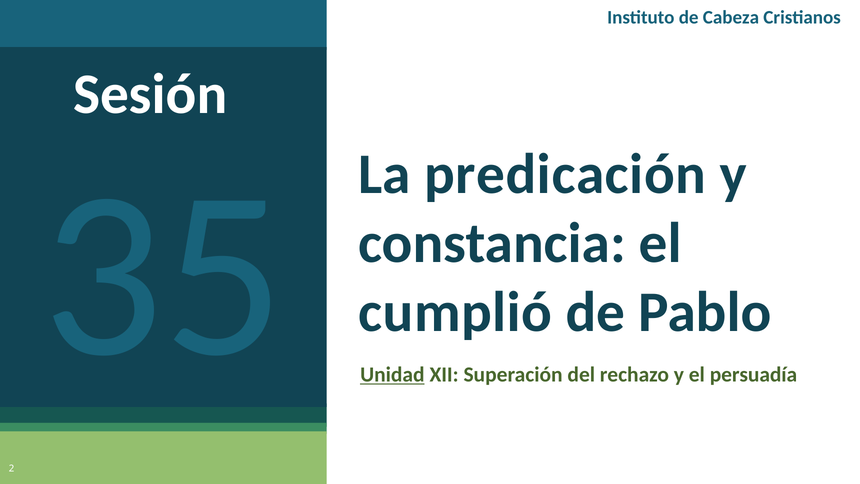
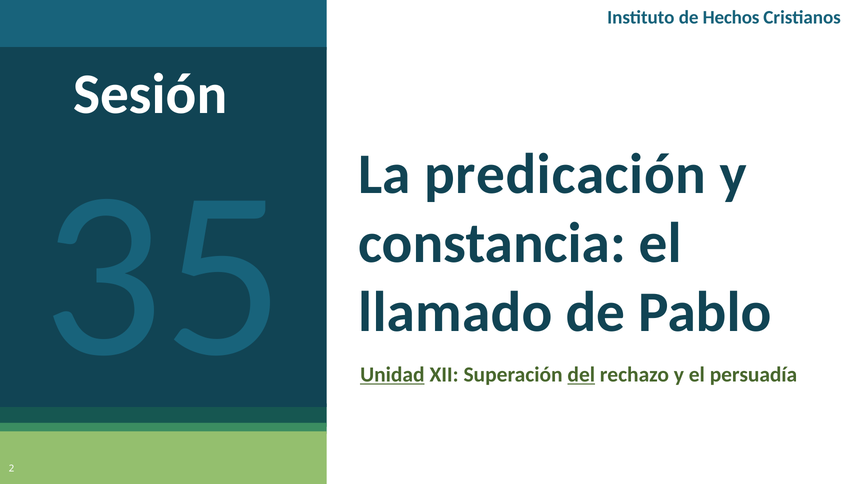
Cabeza: Cabeza -> Hechos (731, 17)
cumplió: cumplió -> llamado (455, 312)
del underline: none -> present (581, 375)
